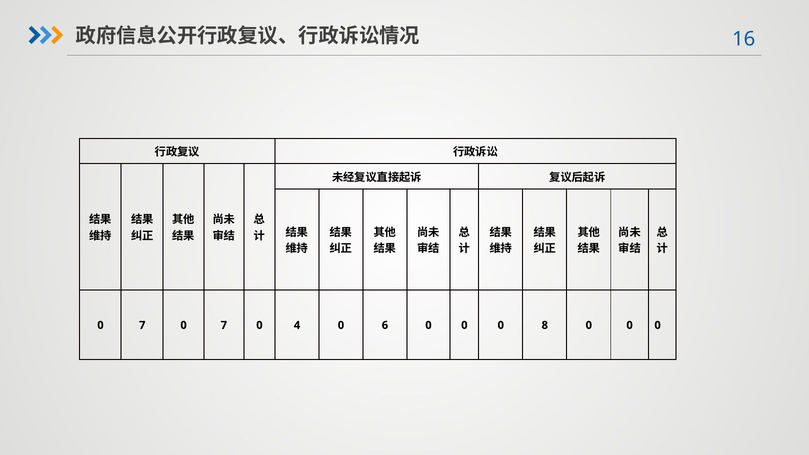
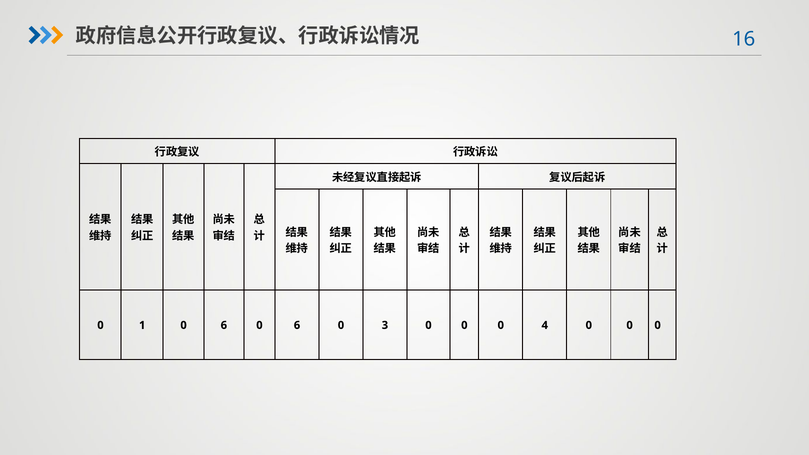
7: 7 -> 1 (142, 325)
7: 7 -> 6 (224, 325)
4: 4 -> 6 (297, 325)
6: 6 -> 3 (385, 325)
8: 8 -> 4 (545, 325)
